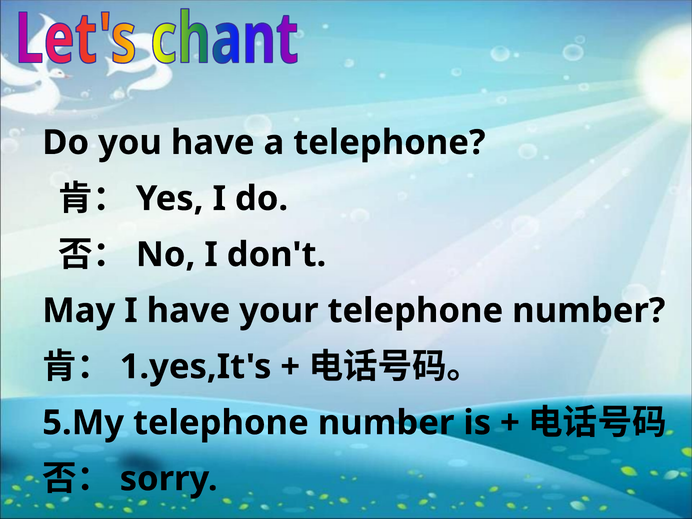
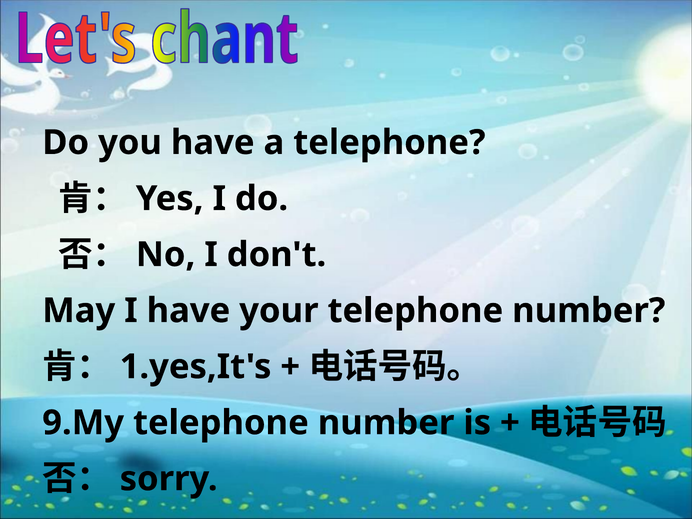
5.My: 5.My -> 9.My (83, 423)
